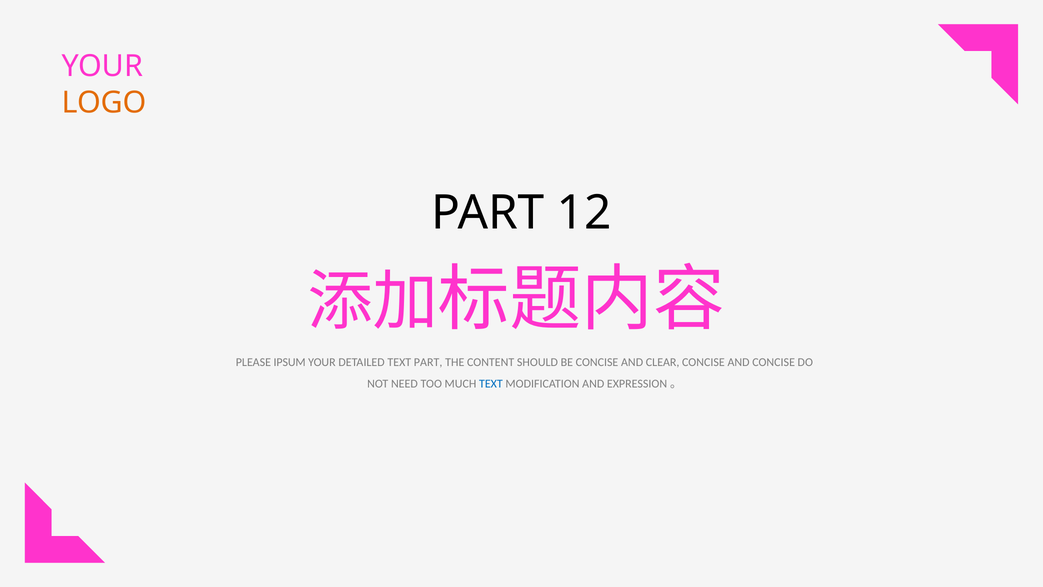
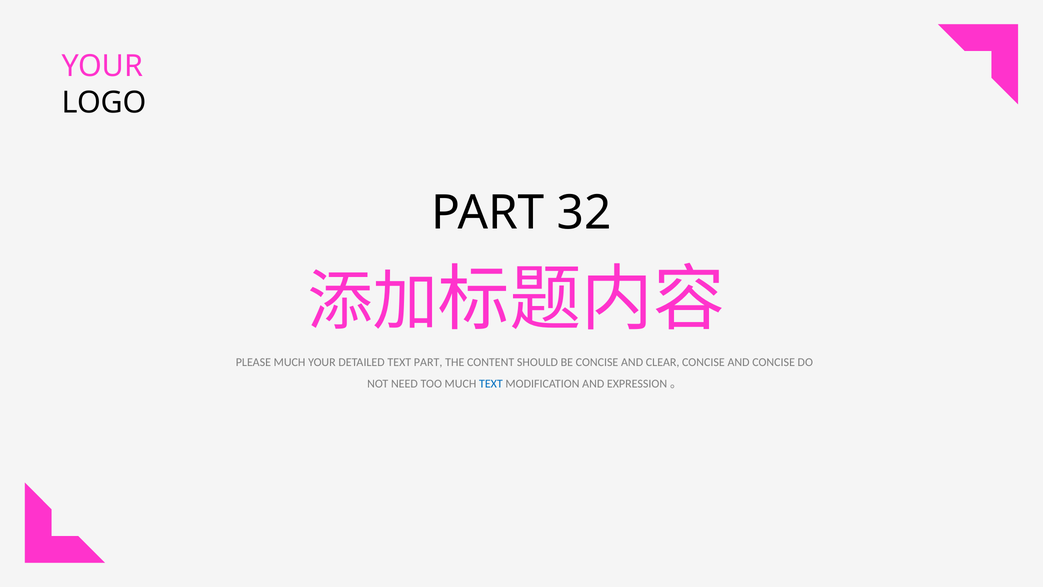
LOGO colour: orange -> black (104, 103)
12: 12 -> 32 (584, 213)
PLEASE IPSUM: IPSUM -> MUCH (290, 362)
